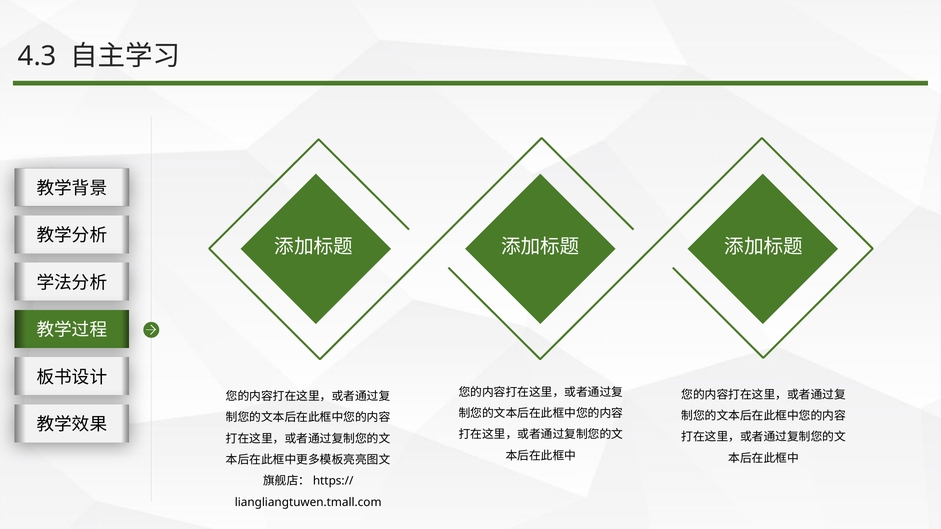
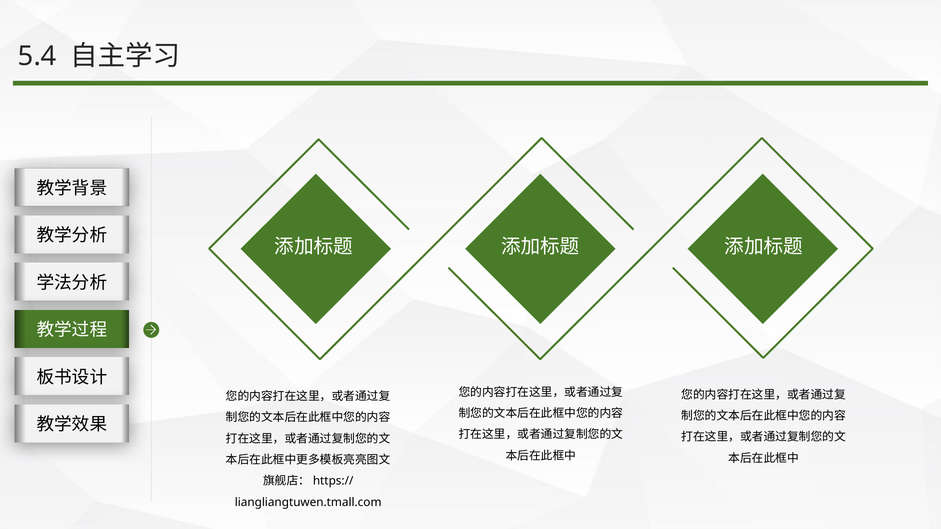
4.3: 4.3 -> 5.4 (37, 56)
